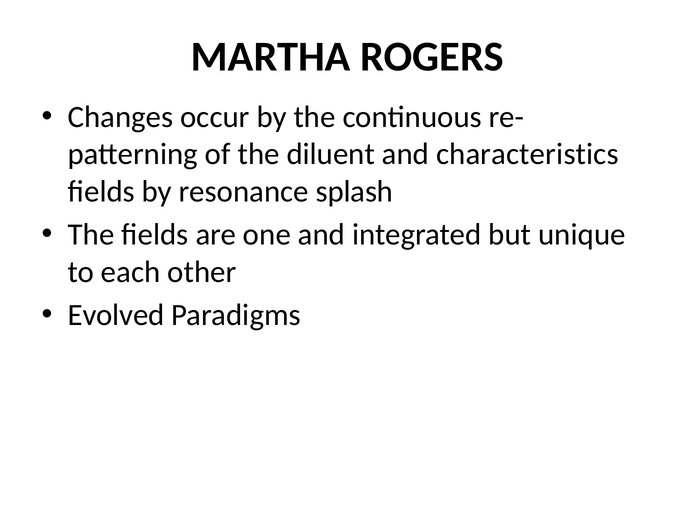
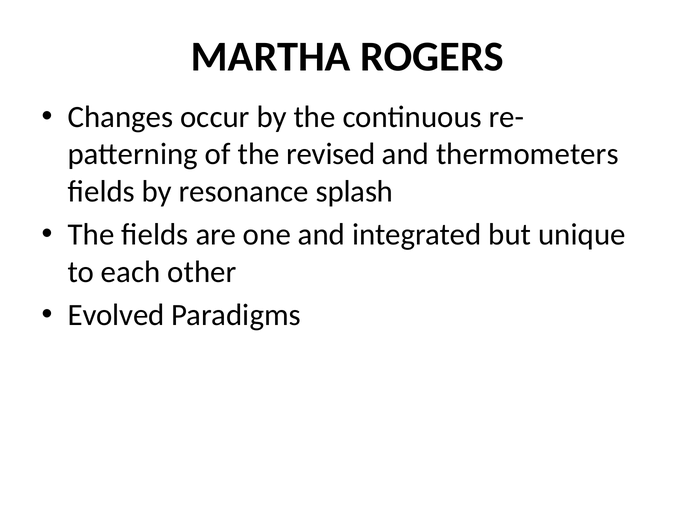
diluent: diluent -> revised (331, 154)
characteristics: characteristics -> thermometers (527, 154)
